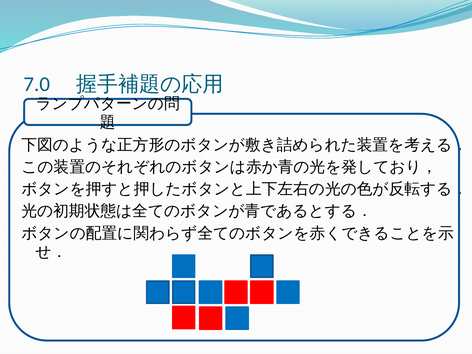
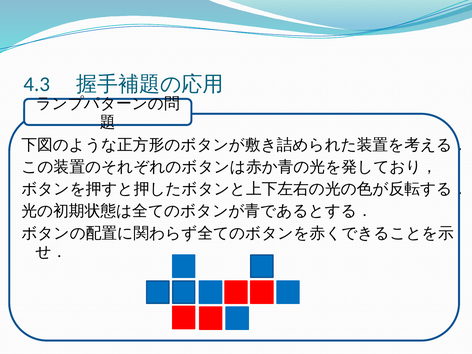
7.0: 7.0 -> 4.3 (37, 84)
